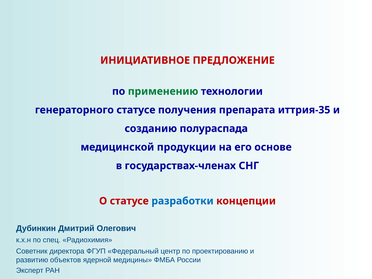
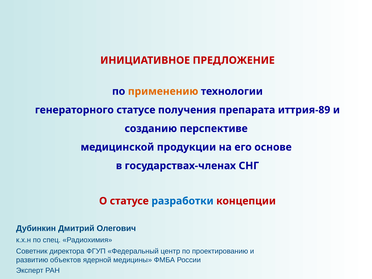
применению colour: green -> orange (163, 91)
иттрия-35: иттрия-35 -> иттрия-89 (304, 110)
полураспада: полураспада -> перспективе (214, 129)
